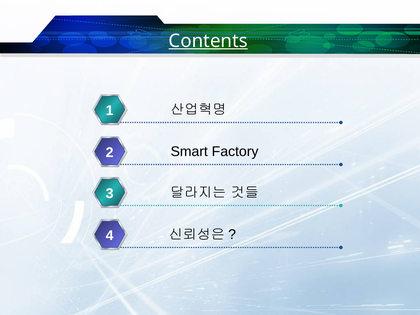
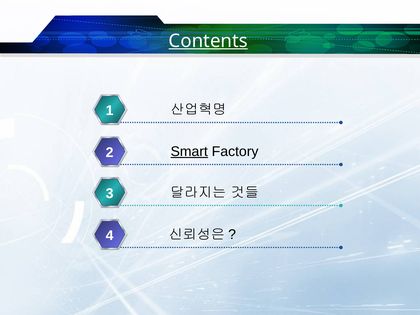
Smart underline: none -> present (189, 151)
